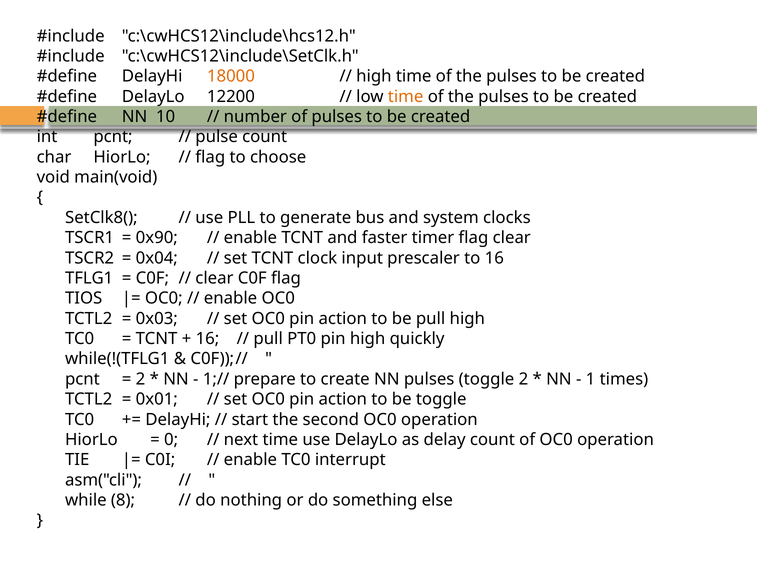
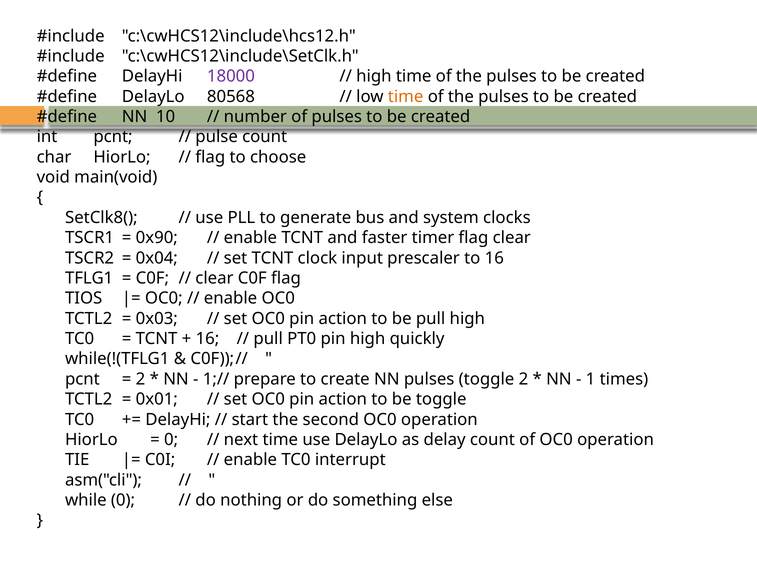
18000 colour: orange -> purple (231, 76)
12200: 12200 -> 80568 (231, 96)
while 8: 8 -> 0 (123, 500)
